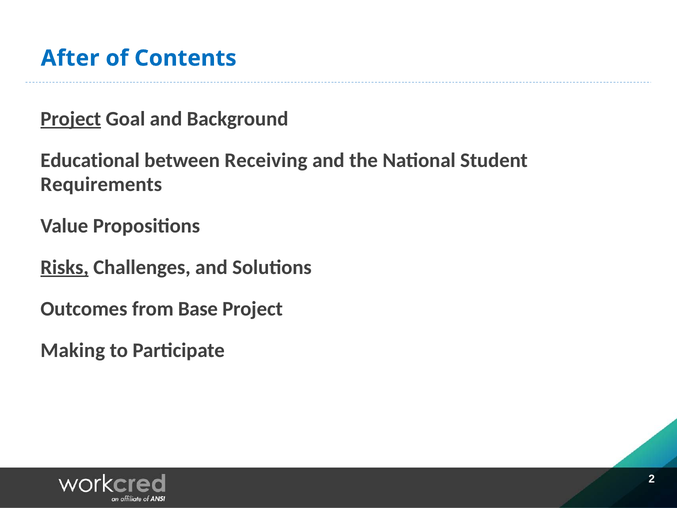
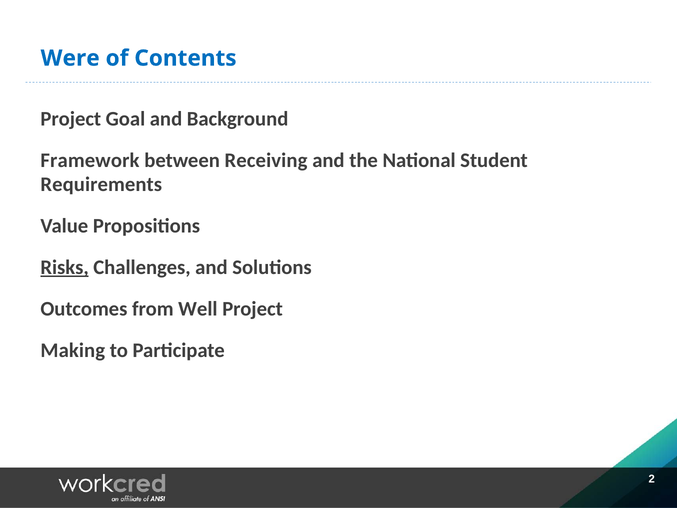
After: After -> Were (70, 58)
Project underline: present -> none (71, 119)
Educational: Educational -> Framework (90, 160)
Base: Base -> Well (198, 309)
